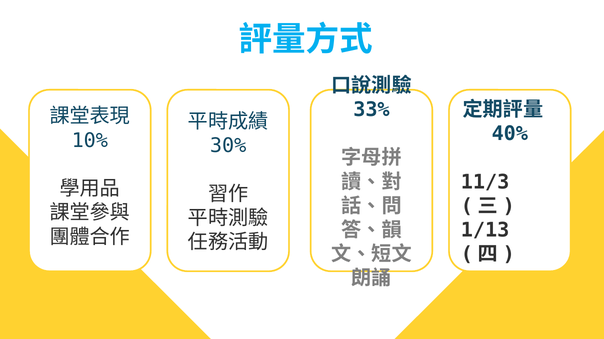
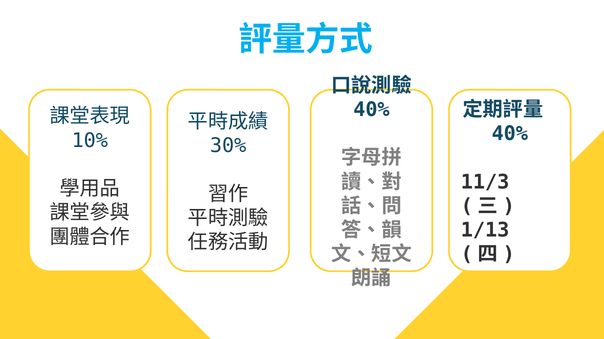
33%: 33% -> 40% (371, 110)
